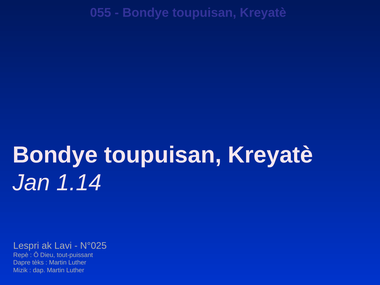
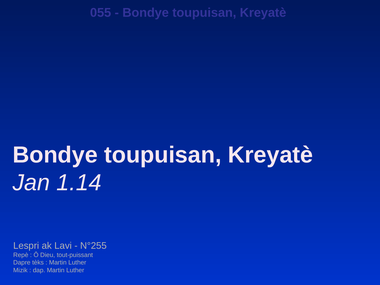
N°025: N°025 -> N°255 (93, 246)
